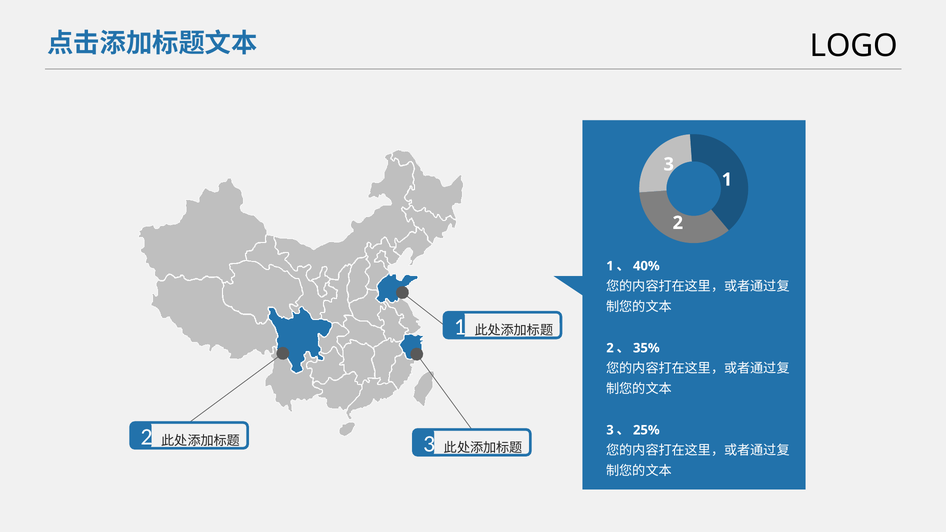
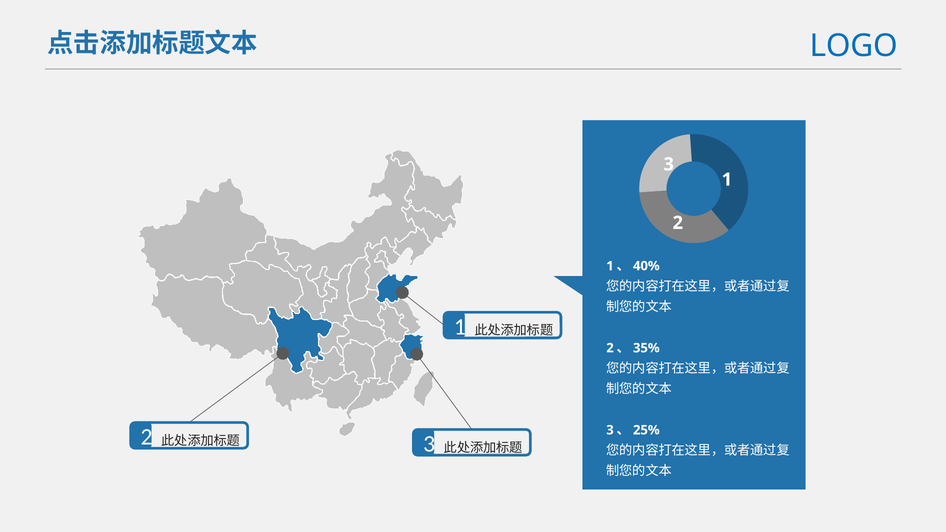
LOGO colour: black -> blue (854, 46)
